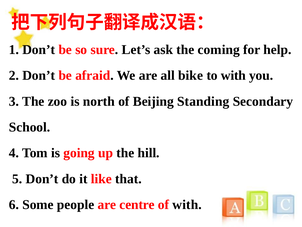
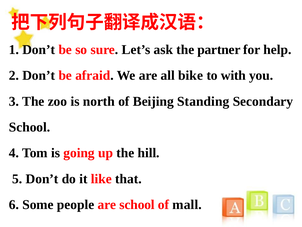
coming: coming -> partner (219, 50)
are centre: centre -> school (137, 204)
of with: with -> mall (187, 204)
